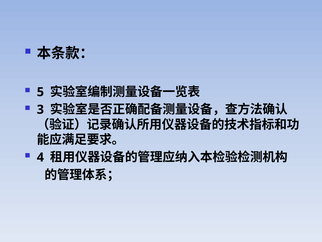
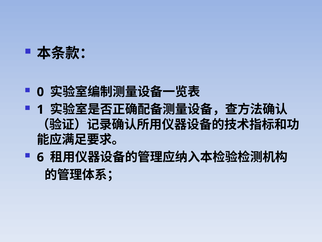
5: 5 -> 0 (40, 92)
3: 3 -> 1 (40, 109)
4: 4 -> 6 (40, 157)
